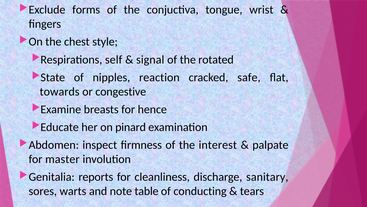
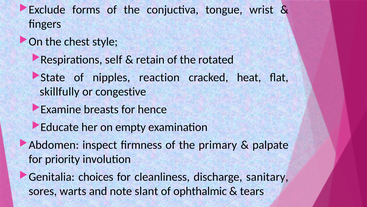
signal: signal -> retain (150, 59)
safe: safe -> heat (249, 77)
towards: towards -> skillfully (60, 91)
pinard: pinard -> empty (131, 127)
interest: interest -> primary (218, 145)
master: master -> priority (63, 159)
reports: reports -> choices (96, 177)
table: table -> slant (146, 191)
conducting: conducting -> ophthalmic (200, 191)
